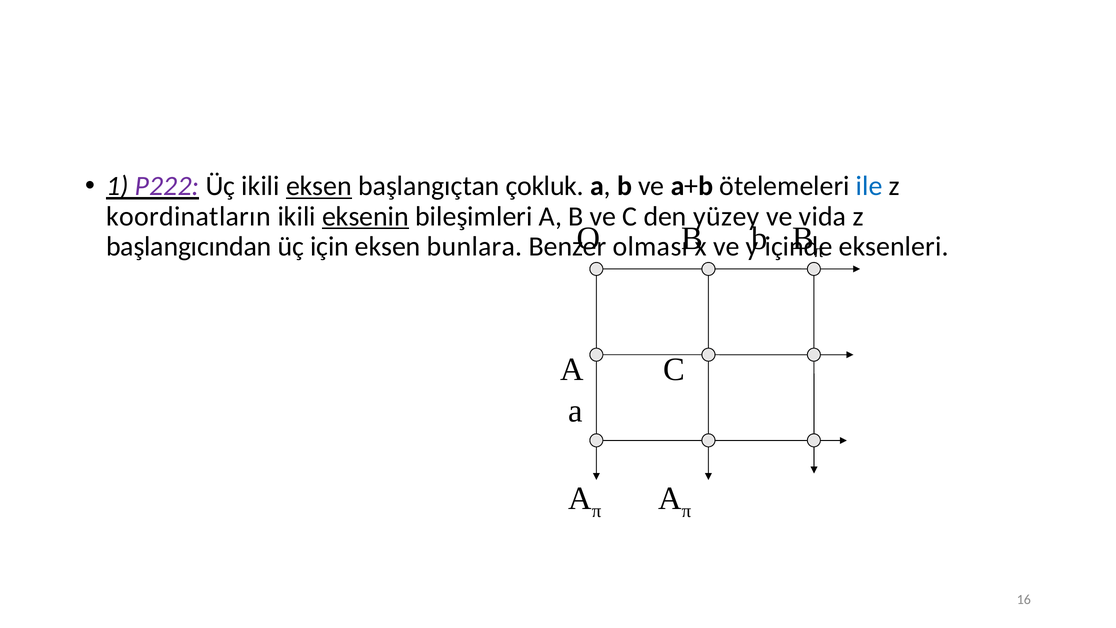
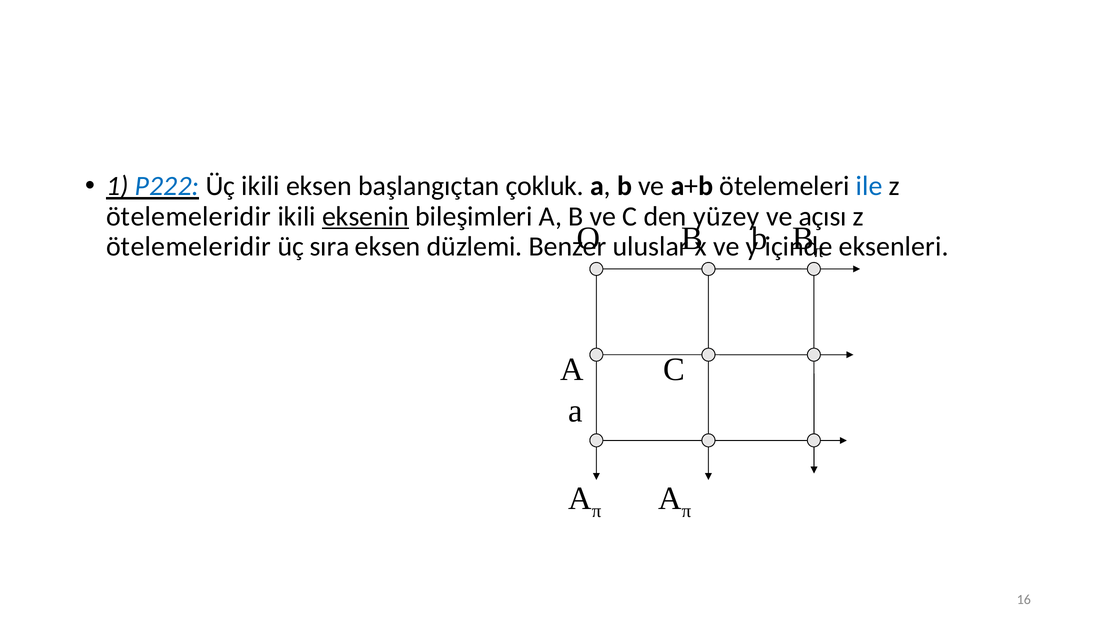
P222 colour: purple -> blue (167, 186)
eksen underline: present -> none (319, 186)
koordinatların: koordinatların -> ötelemeleridir (189, 216)
vida: vida -> açısı (823, 216)
başlangıcından: başlangıcından -> ötelemeleridir (189, 246)
için: için -> sıra (330, 246)
bunlara: bunlara -> düzlemi (475, 246)
olması: olması -> uluslar (651, 246)
